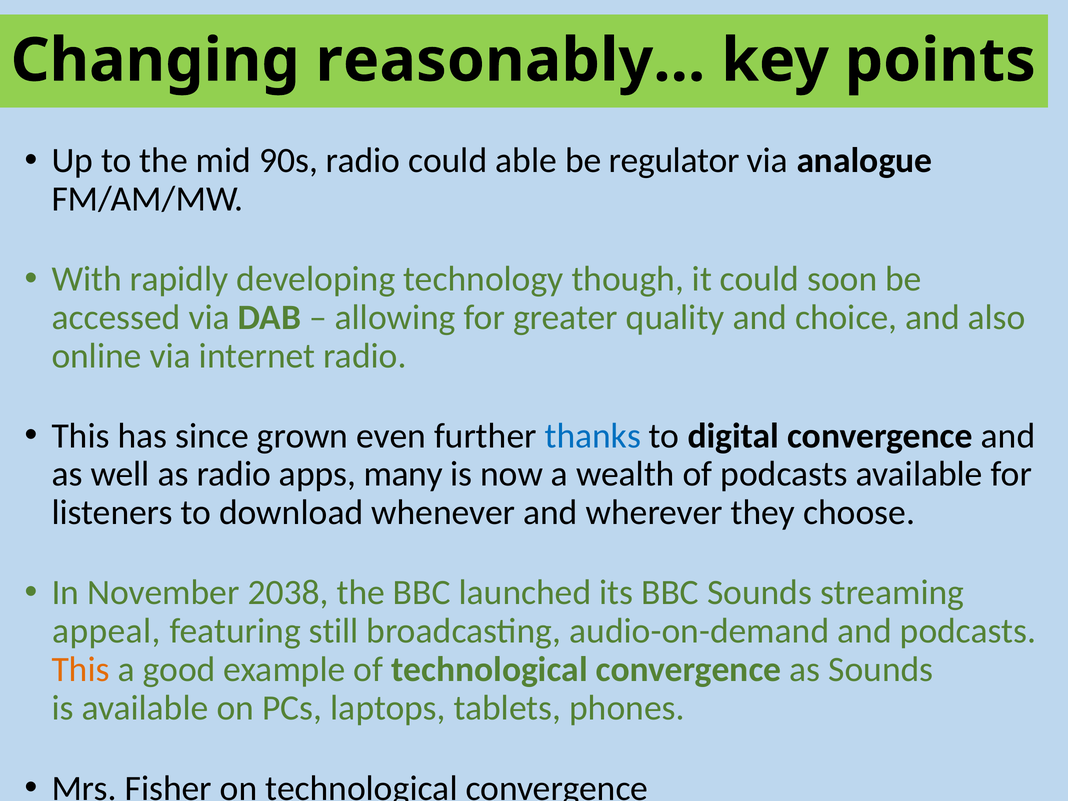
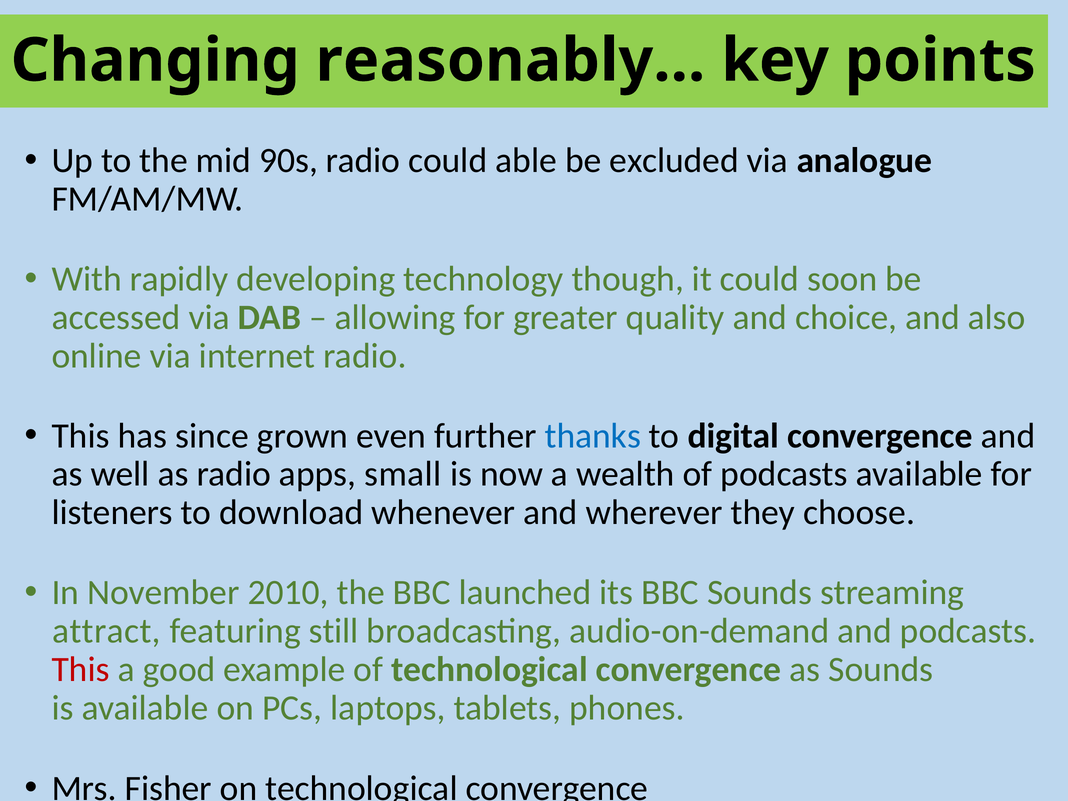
regulator: regulator -> excluded (674, 161)
many: many -> small (403, 474)
2038: 2038 -> 2010 (288, 593)
appeal: appeal -> attract (106, 631)
This colour: orange -> red (81, 669)
